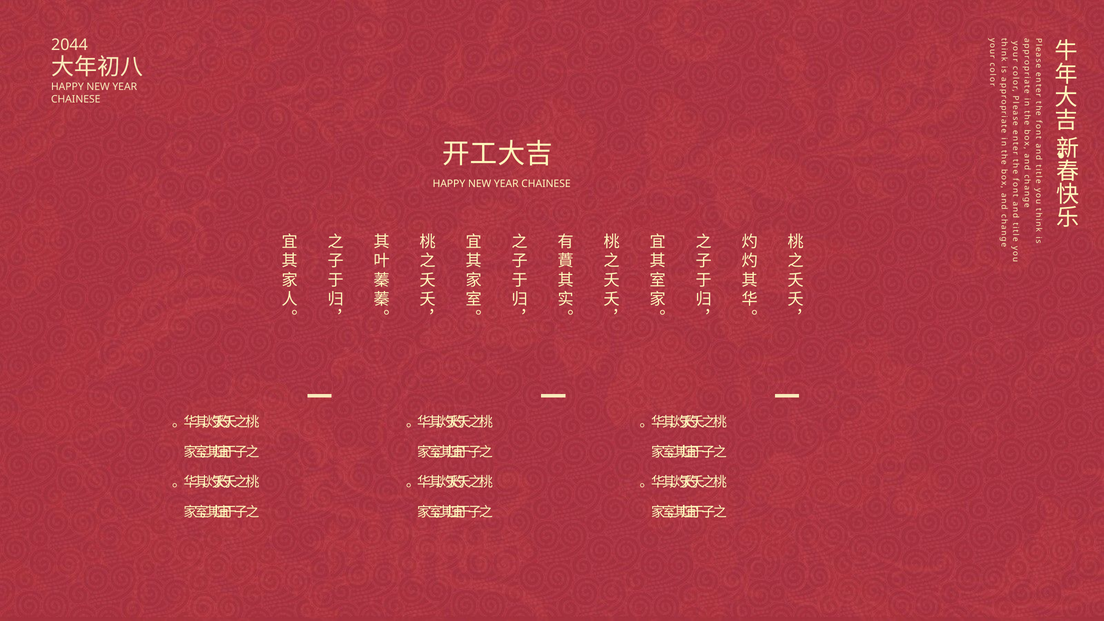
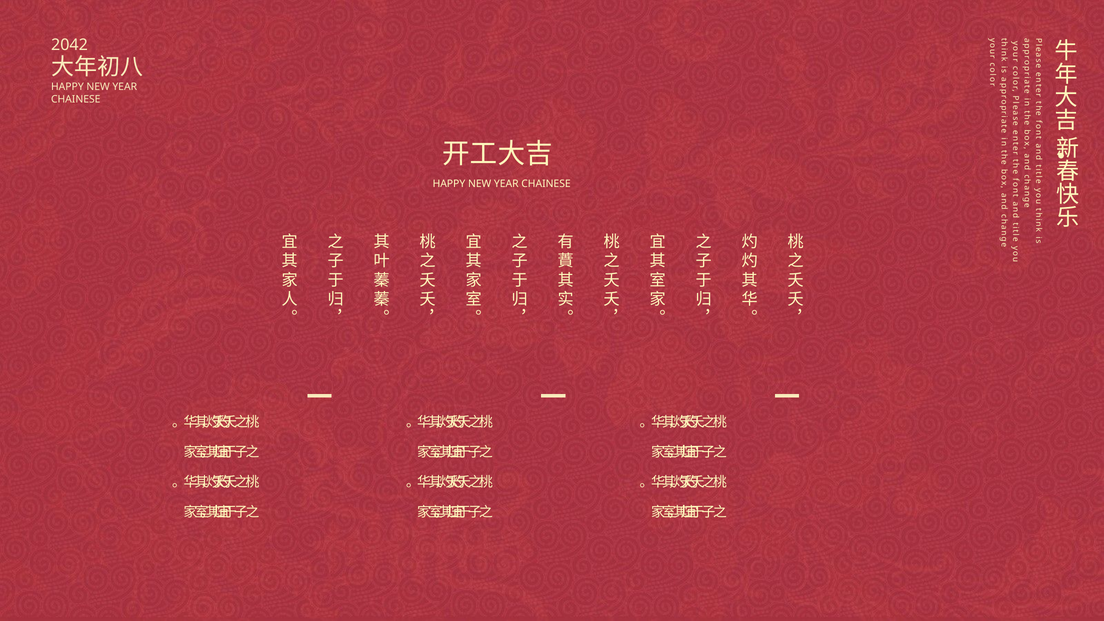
2044: 2044 -> 2042 (69, 45)
